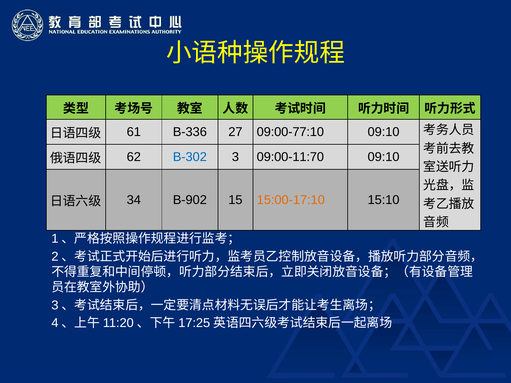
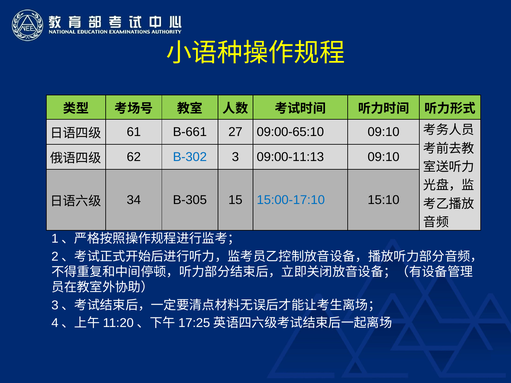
B-336: B-336 -> B-661 (190, 132)
09:00-77:10: 09:00-77:10 -> 09:00-65:10 (290, 132)
09:00-11:70: 09:00-11:70 -> 09:00-11:13 (290, 157)
B-902: B-902 -> B-305 (190, 200)
15:00-17:10 colour: orange -> blue (291, 200)
